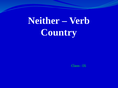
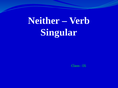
Country: Country -> Singular (59, 33)
